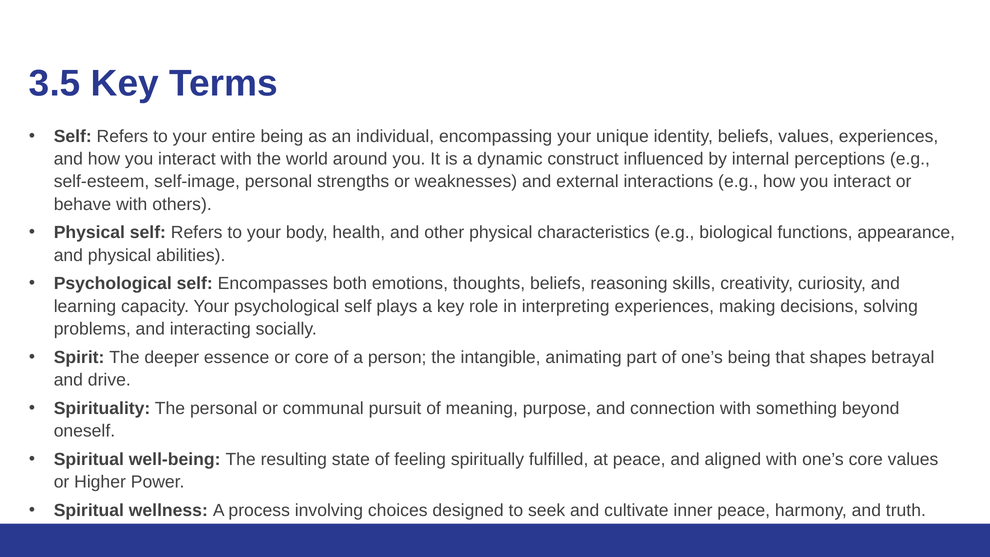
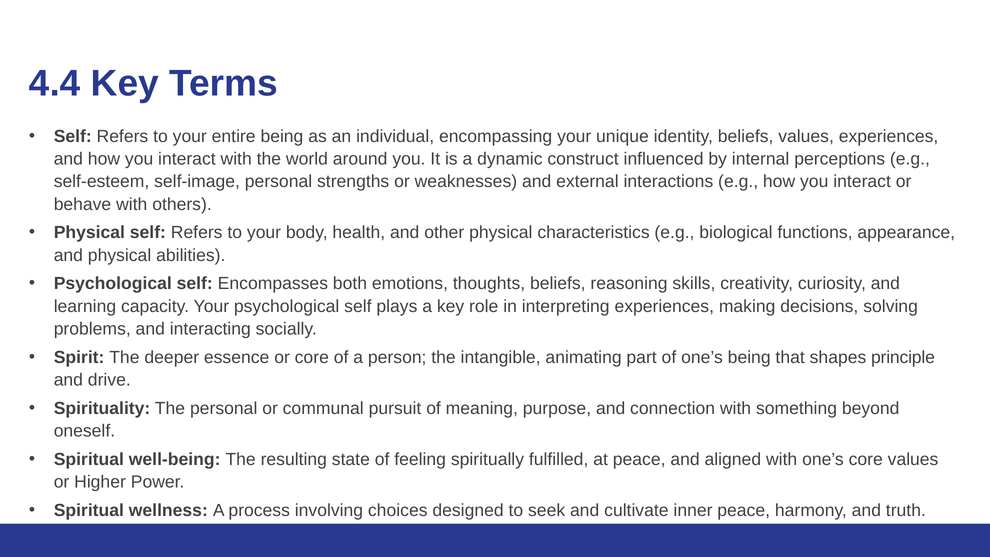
3.5: 3.5 -> 4.4 (55, 83)
betrayal: betrayal -> principle (903, 357)
